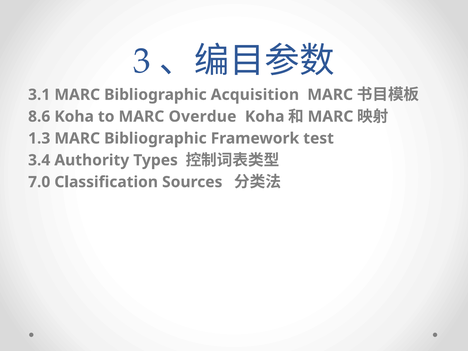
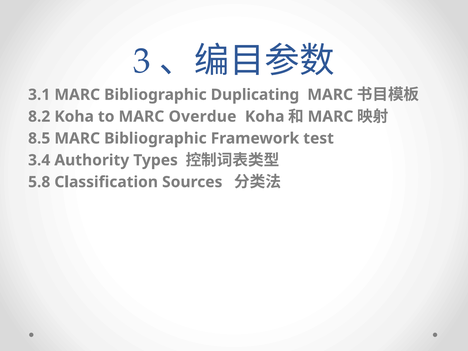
Acquisition: Acquisition -> Duplicating (255, 95)
8.6: 8.6 -> 8.2 (39, 117)
1.3: 1.3 -> 8.5 (39, 138)
7.0: 7.0 -> 5.8 (39, 182)
